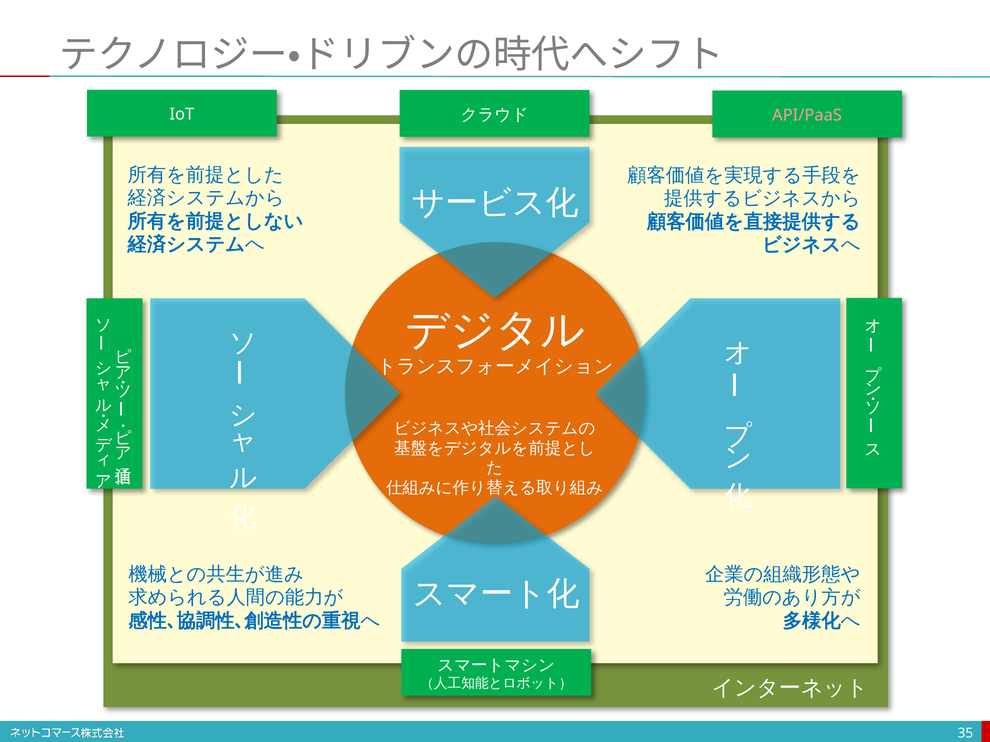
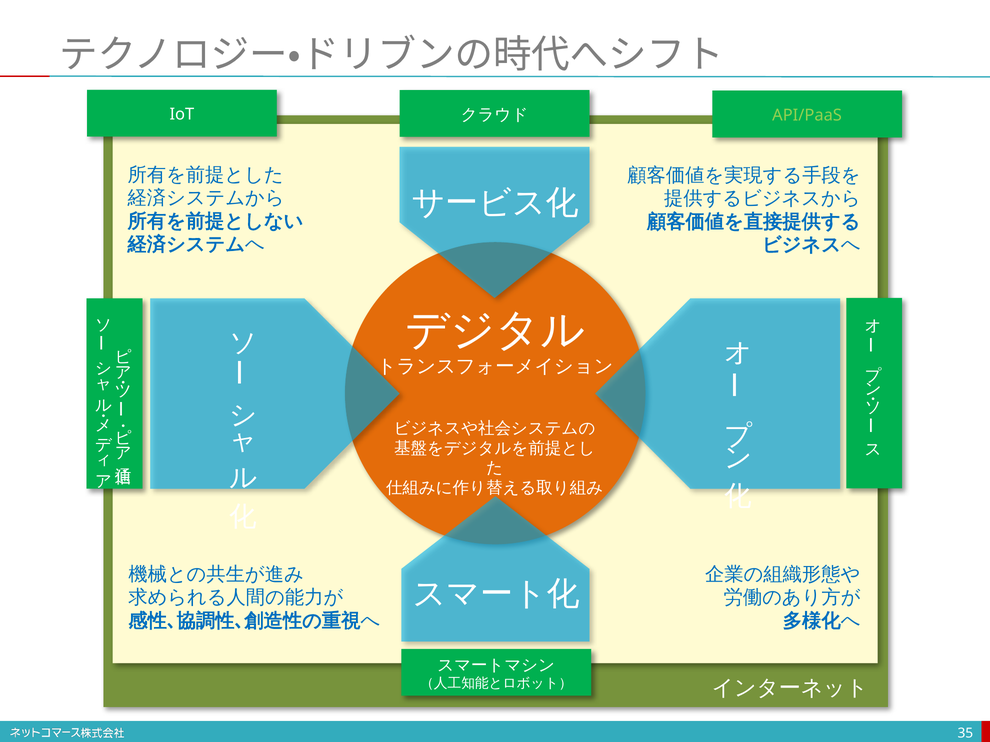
API/PaaS colour: pink -> light green (807, 115)
